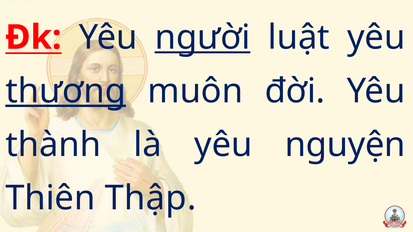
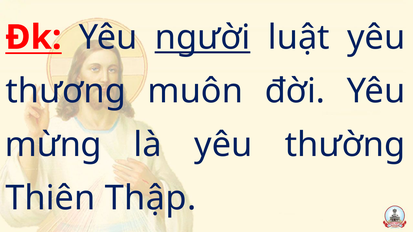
thương underline: present -> none (66, 91)
thành: thành -> mừng (53, 145)
nguyện: nguyện -> thường (345, 145)
